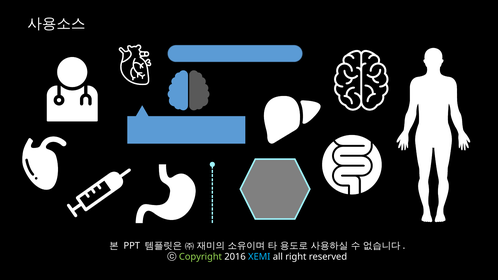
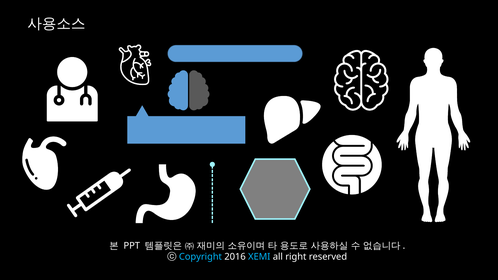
Copyright colour: light green -> light blue (200, 257)
